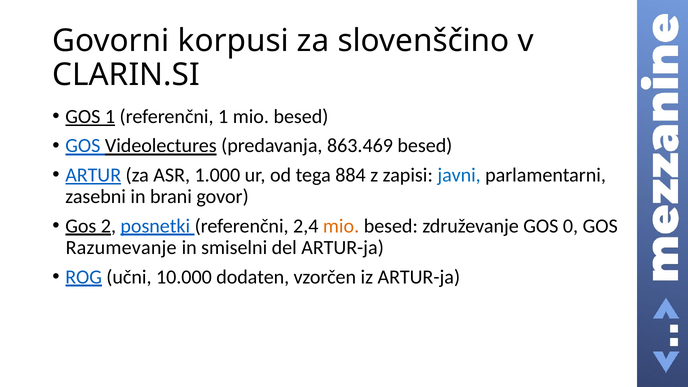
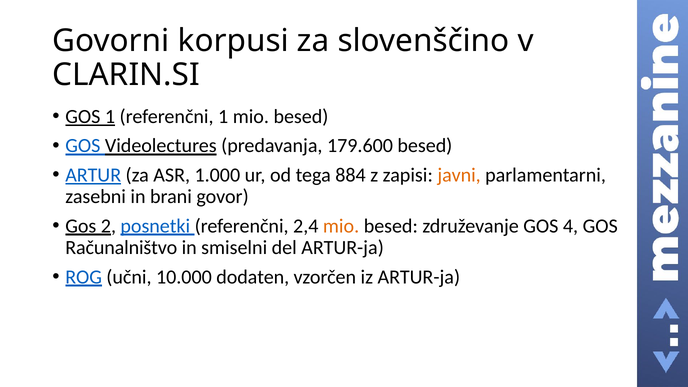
863.469: 863.469 -> 179.600 (360, 146)
javni colour: blue -> orange (459, 175)
0: 0 -> 4 (571, 226)
Razumevanje: Razumevanje -> Računalništvo (121, 248)
